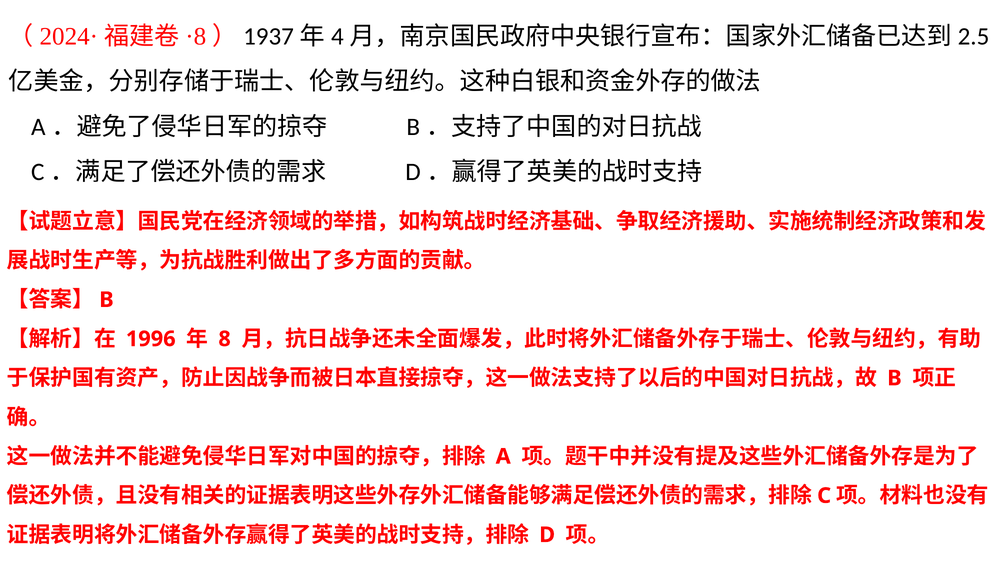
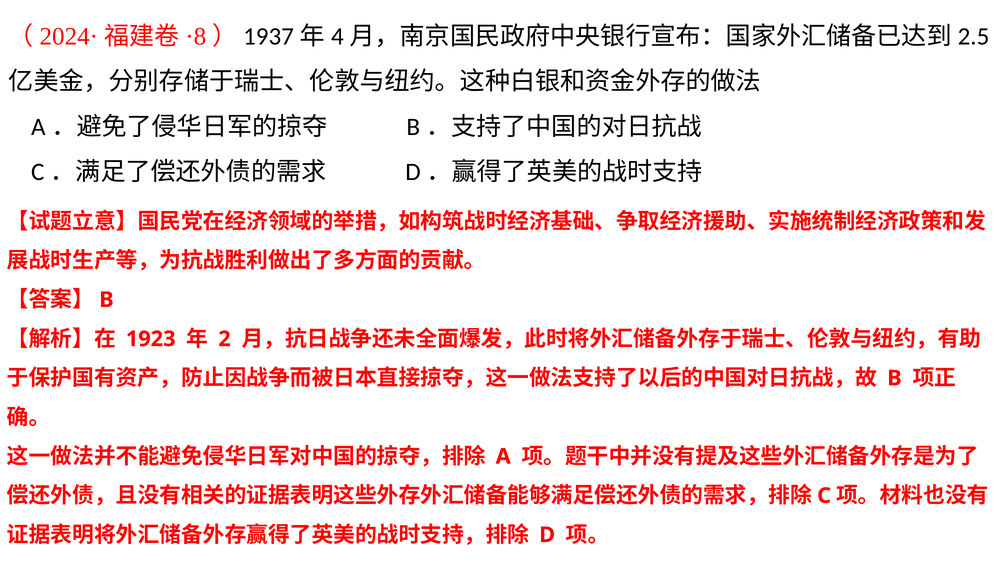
1996: 1996 -> 1923 (151, 339)
8: 8 -> 2 (225, 339)
